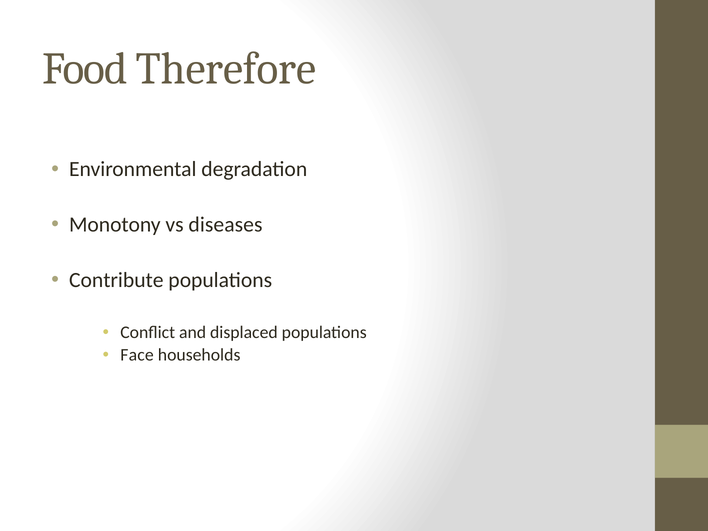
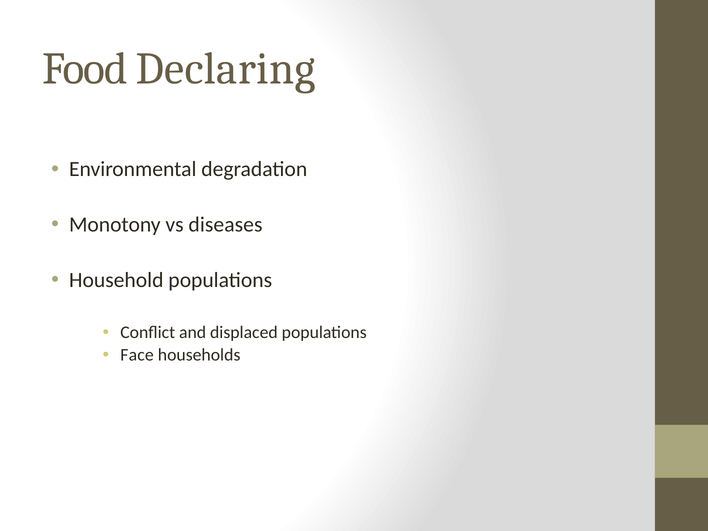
Therefore: Therefore -> Declaring (226, 69)
Contribute: Contribute -> Household (116, 280)
